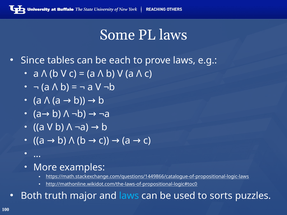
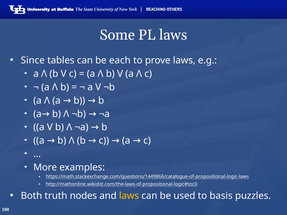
major: major -> nodes (83, 196)
laws colour: light blue -> yellow (129, 196)
sorts: sorts -> basis (221, 196)
